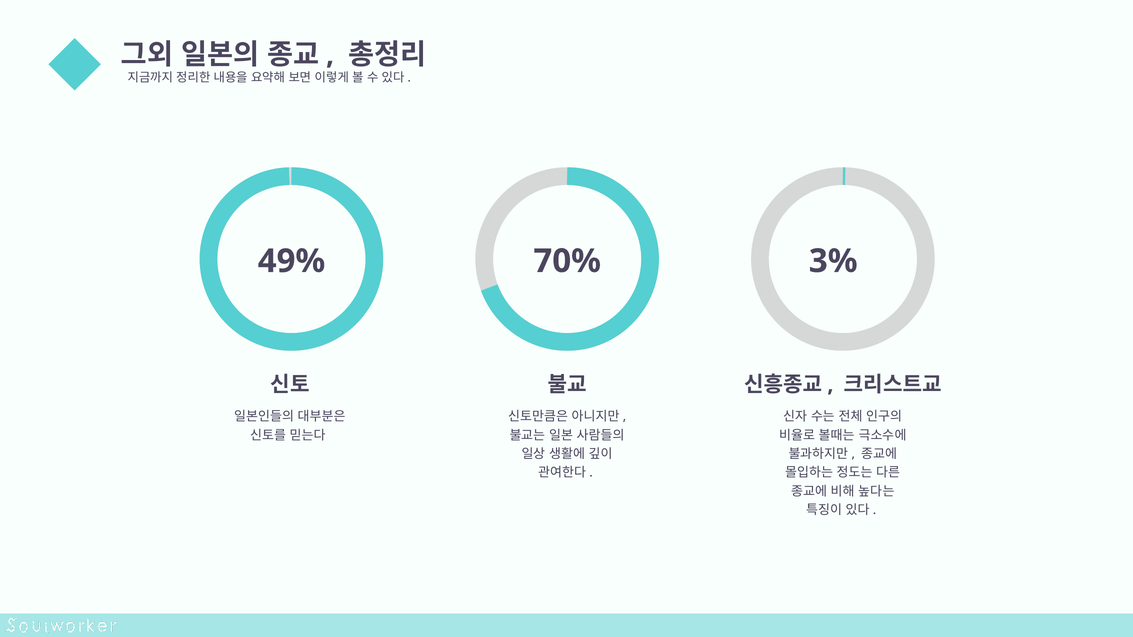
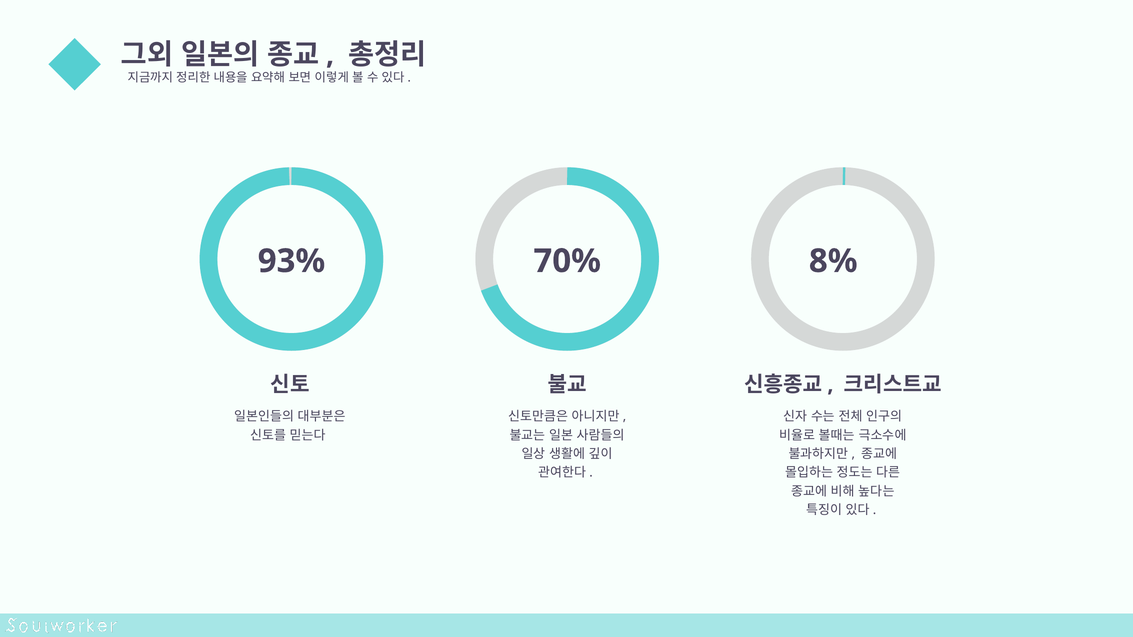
49%: 49% -> 93% (291, 261)
3%: 3% -> 8% (833, 261)
